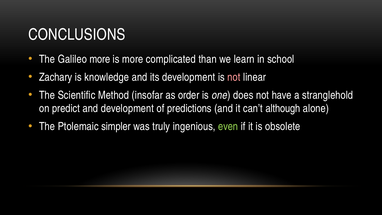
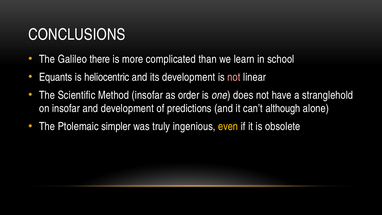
Galileo more: more -> there (100, 59)
Zachary: Zachary -> Equants (56, 77)
knowledge: knowledge -> heliocentric (107, 77)
on predict: predict -> insofar (66, 108)
even colour: light green -> yellow (228, 126)
